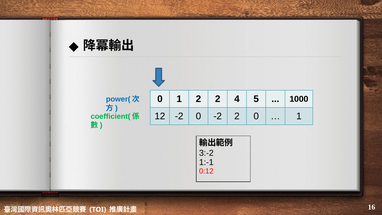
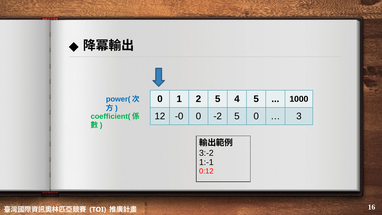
2 2: 2 -> 5 (218, 99)
12 -2: -2 -> -0 (179, 116)
-2 2: 2 -> 5 (237, 116)
1: 1 -> 3 (299, 116)
